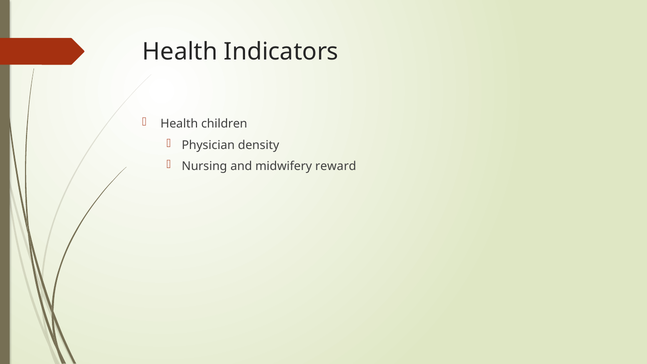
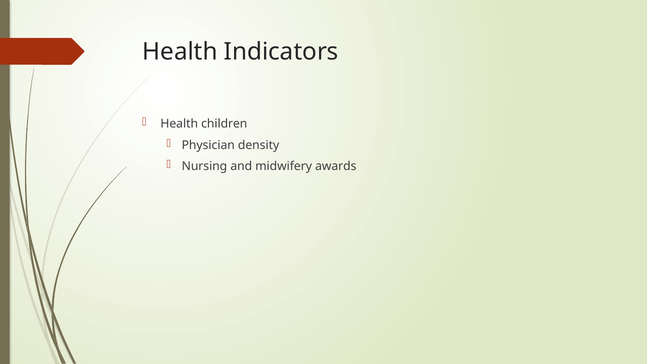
reward: reward -> awards (336, 166)
